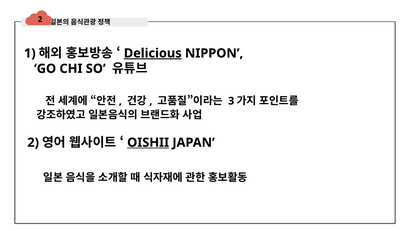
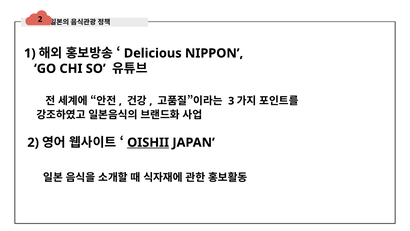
Delicious underline: present -> none (153, 53)
